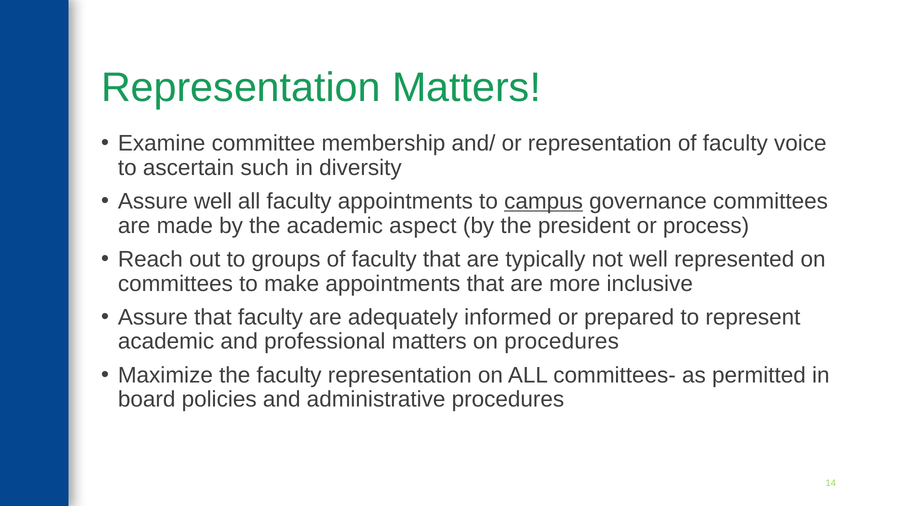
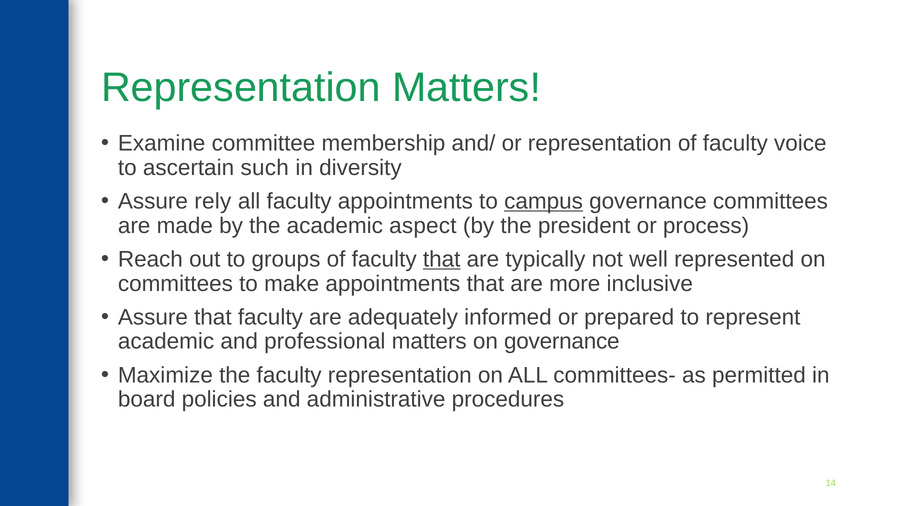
Assure well: well -> rely (213, 201)
that underline: none -> present (442, 259)
on procedures: procedures -> governance (562, 342)
